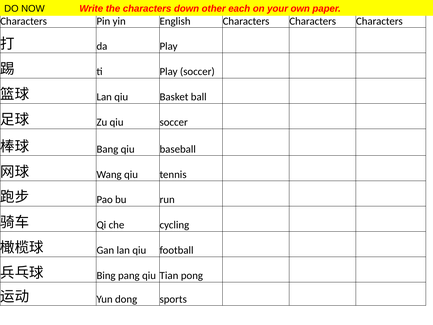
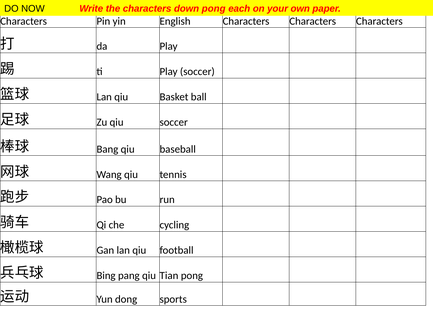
down other: other -> pong (214, 9)
